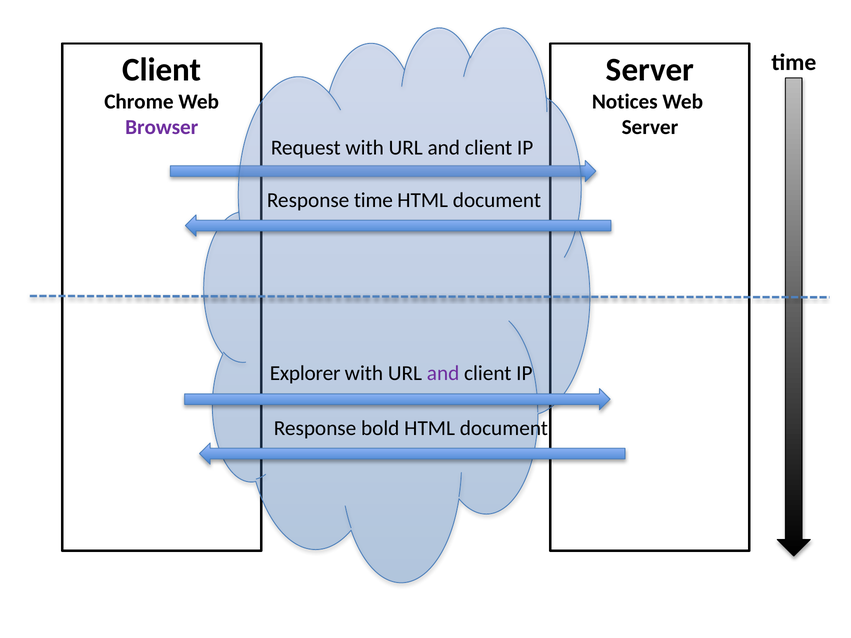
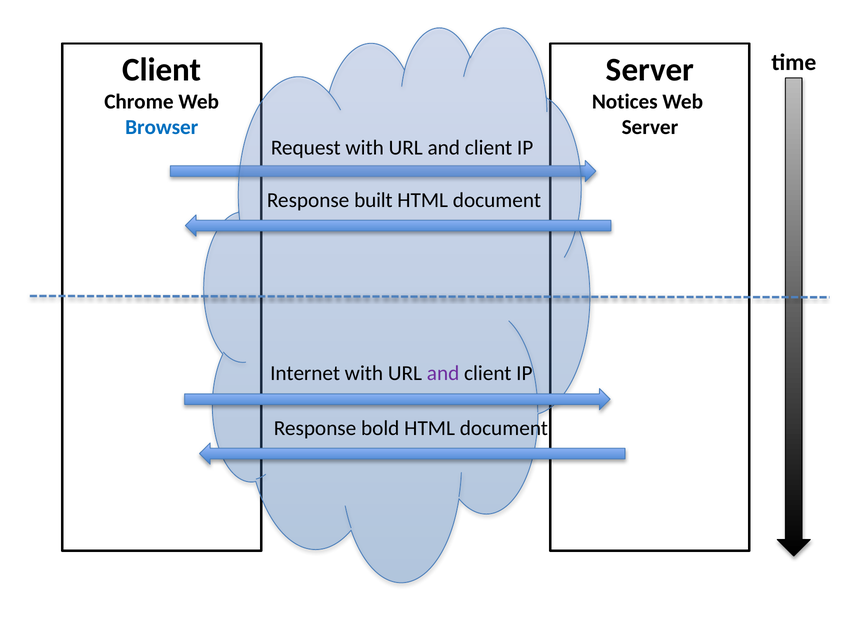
Browser colour: purple -> blue (162, 127)
Response time: time -> built (373, 200)
Explorer: Explorer -> Internet (305, 373)
